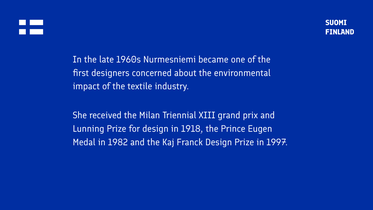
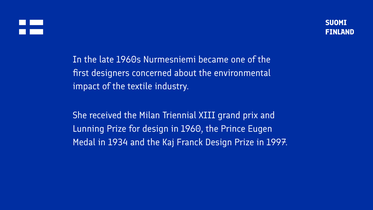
1918: 1918 -> 1960 (192, 129)
1982: 1982 -> 1934 (118, 142)
